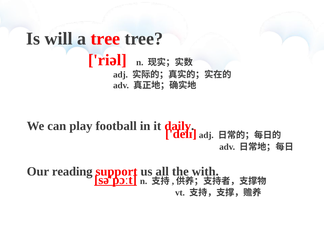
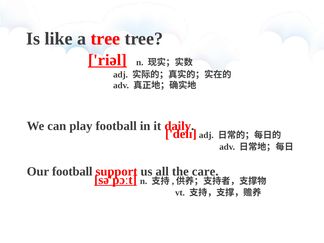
will: will -> like (59, 39)
riəl underline: none -> present (107, 60)
Our reading: reading -> football (72, 171)
with: with -> care (205, 171)
